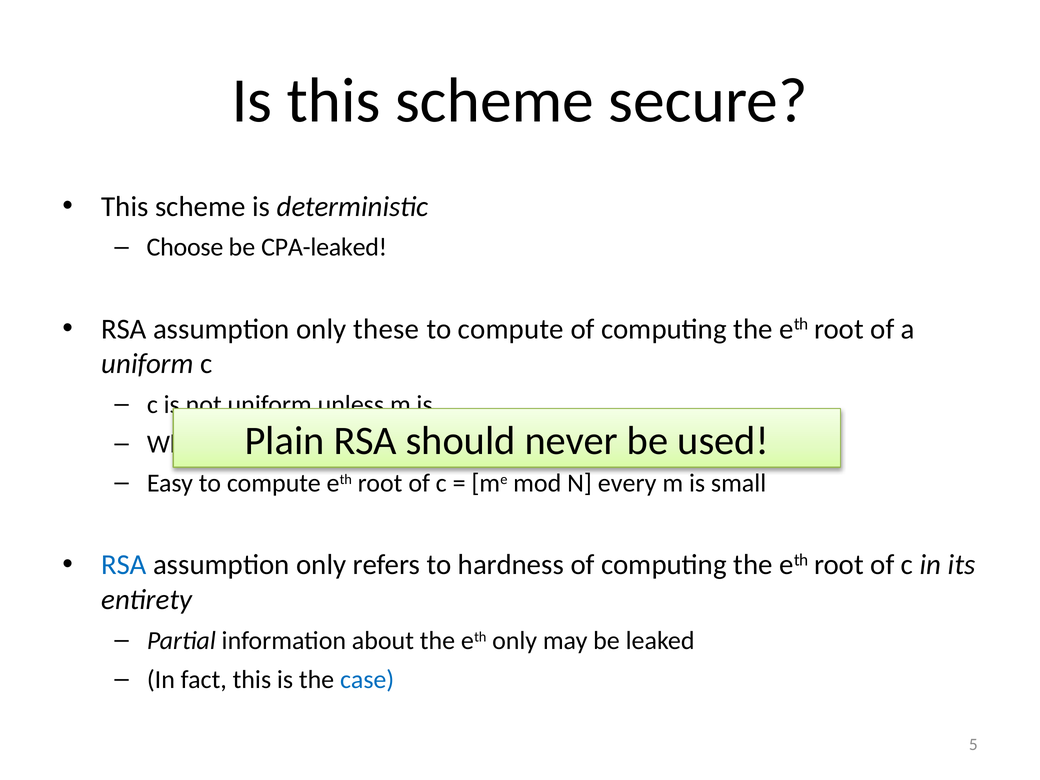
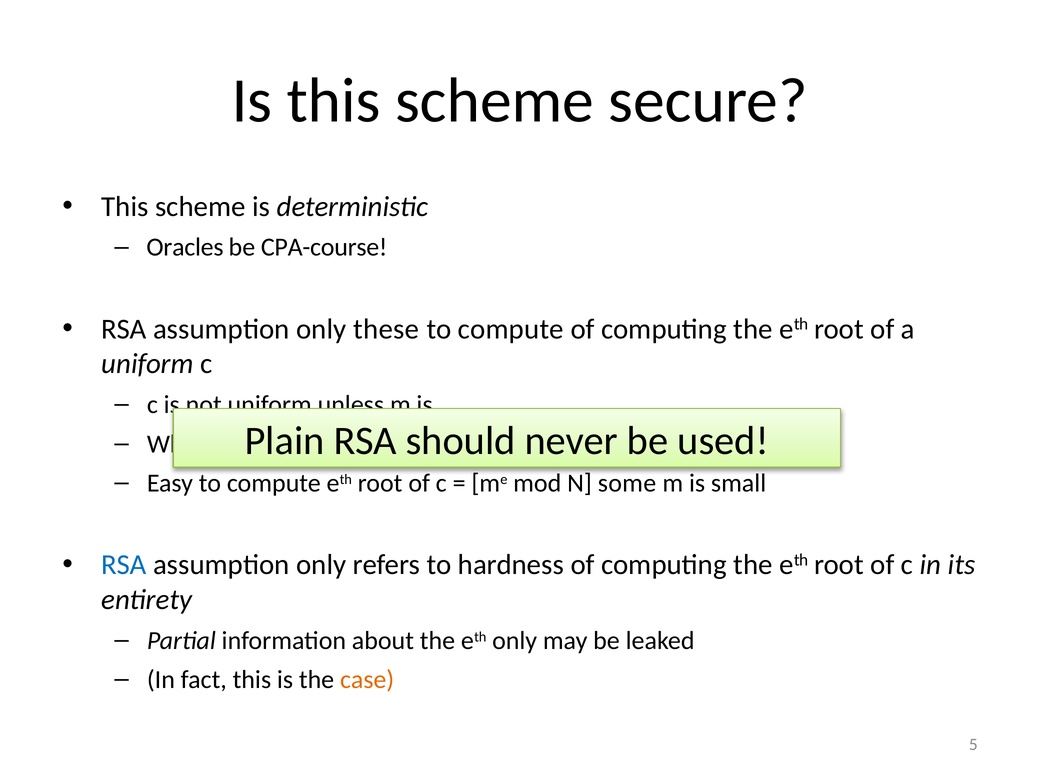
Choose: Choose -> Oracles (185, 247)
CPA-leaked: CPA-leaked -> CPA-course (324, 247)
every: every -> some (627, 483)
case colour: blue -> orange (367, 680)
